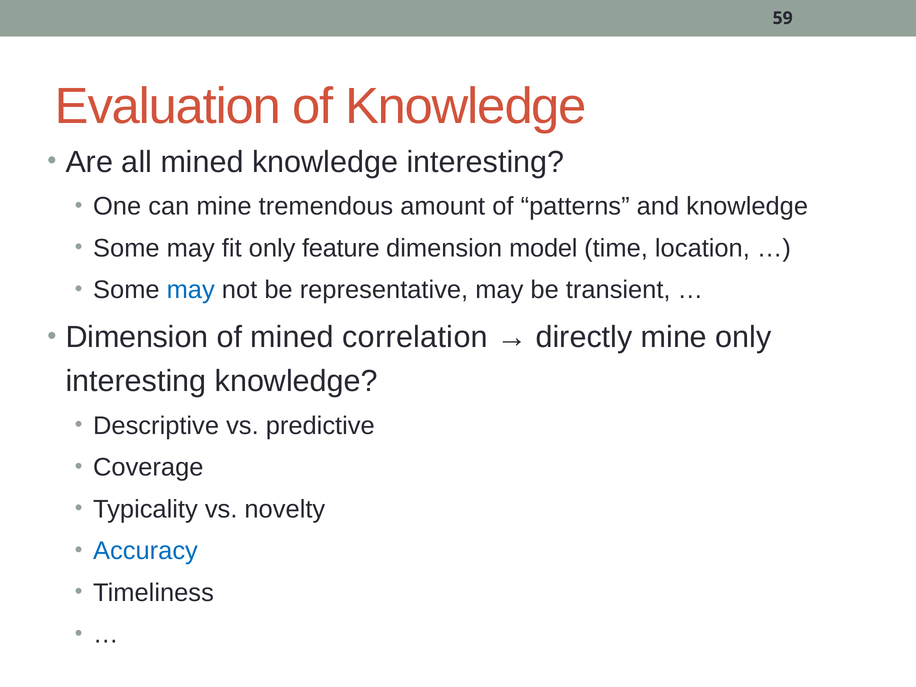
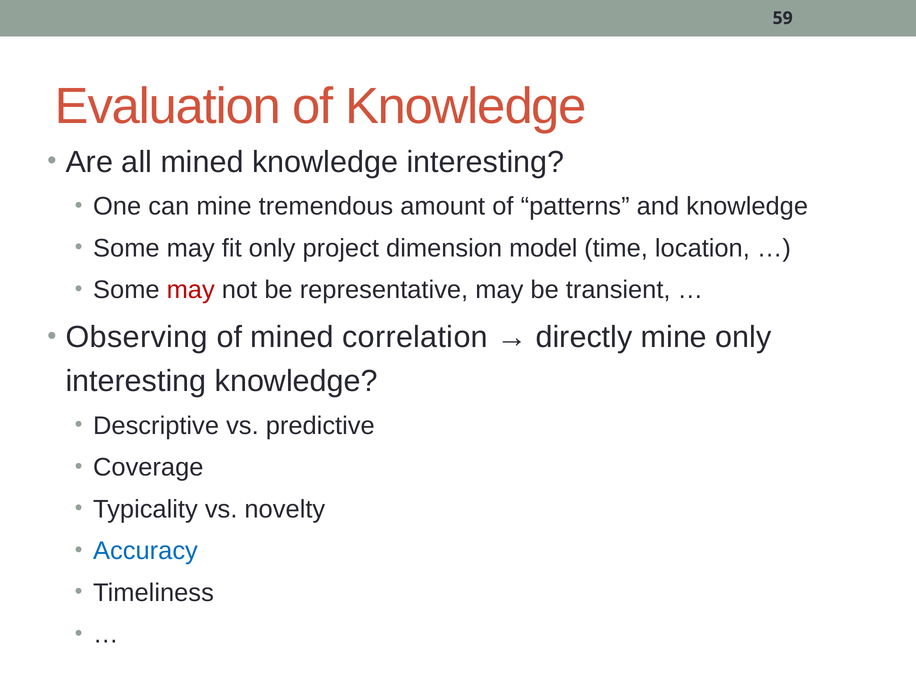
feature: feature -> project (341, 248)
may colour: blue -> red (191, 290)
Dimension: Dimension -> Observing (137, 337)
